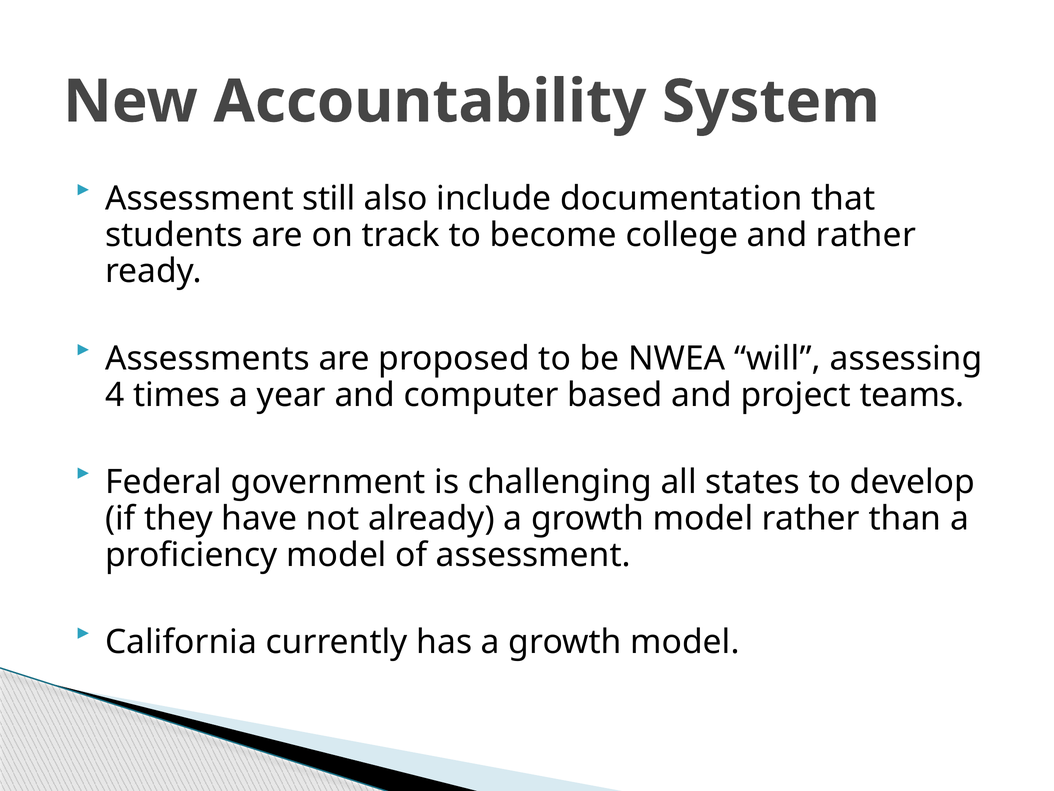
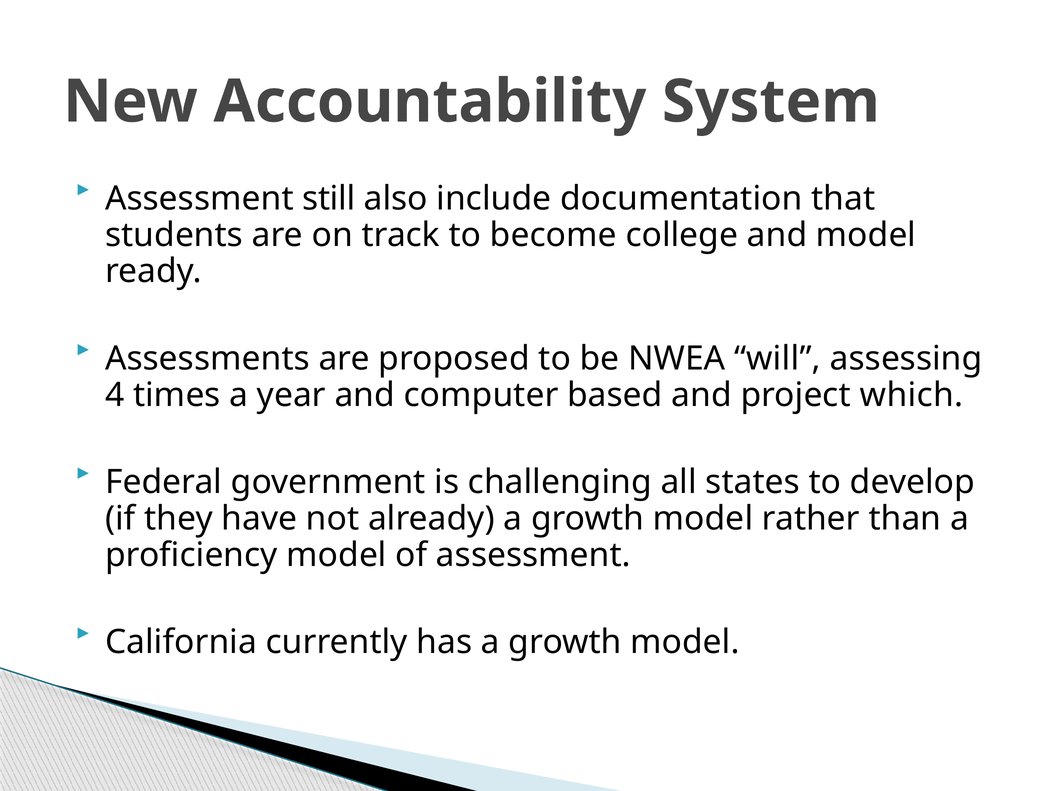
and rather: rather -> model (866, 235)
teams: teams -> which (912, 395)
